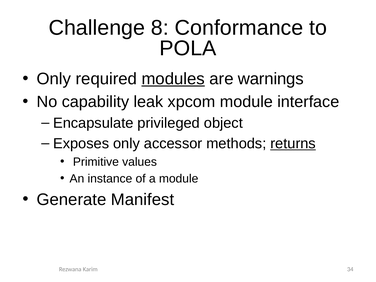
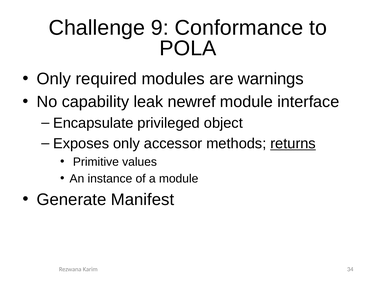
8: 8 -> 9 (160, 28)
modules underline: present -> none (173, 79)
xpcom: xpcom -> newref (192, 102)
